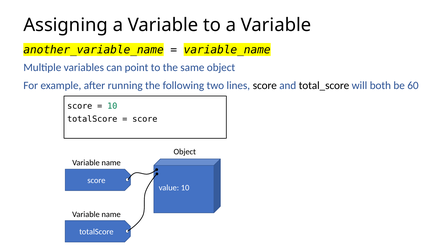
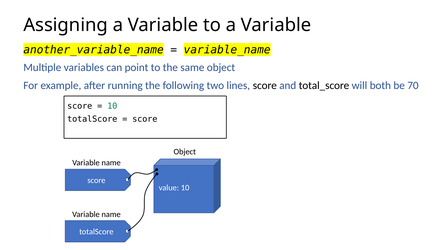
60: 60 -> 70 (413, 86)
